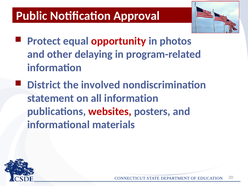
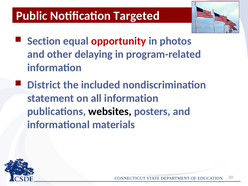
Approval: Approval -> Targeted (137, 16)
Protect: Protect -> Section (44, 41)
involved: involved -> included (101, 85)
websites colour: red -> black (110, 111)
